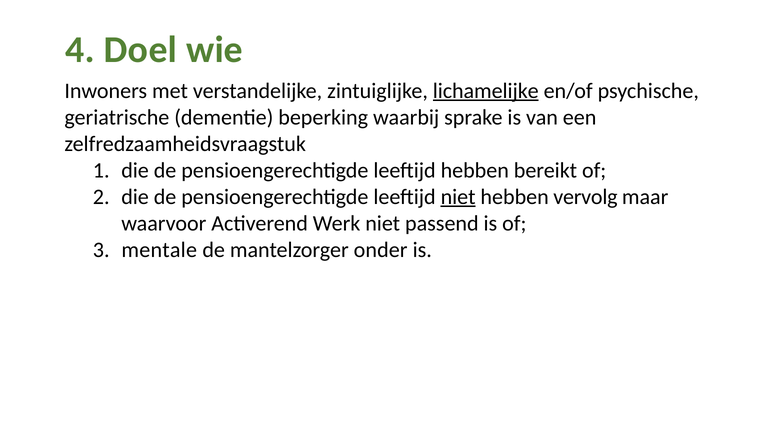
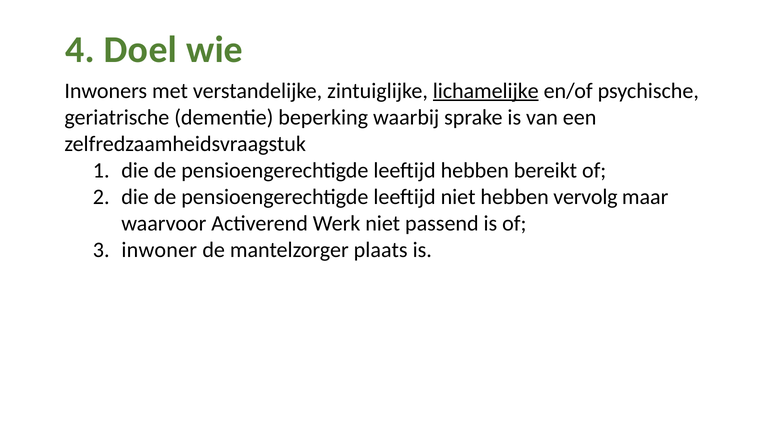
niet underline: present -> none (458, 197)
mentale: mentale -> inwoner (159, 250)
onder: onder -> plaats (381, 250)
